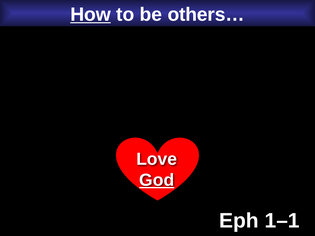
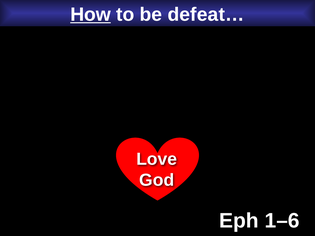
others…: others… -> defeat… (206, 14)
God underline: present -> none (157, 180)
1–1: 1–1 -> 1–6 (282, 221)
